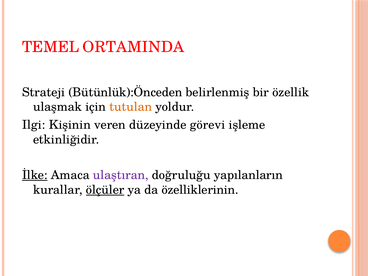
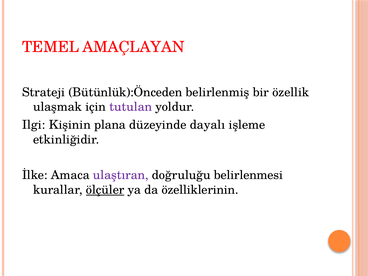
ORTAMINDA: ORTAMINDA -> AMAÇLAYAN (133, 47)
tutulan colour: orange -> purple (131, 107)
veren: veren -> plana (110, 125)
görevi: görevi -> dayalı (208, 125)
İlke underline: present -> none (35, 175)
yapılanların: yapılanların -> belirlenmesi (248, 175)
